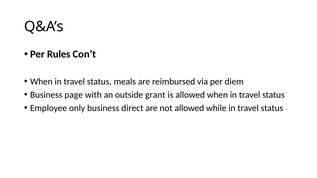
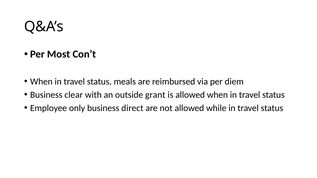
Rules: Rules -> Most (59, 54)
page: page -> clear (74, 95)
